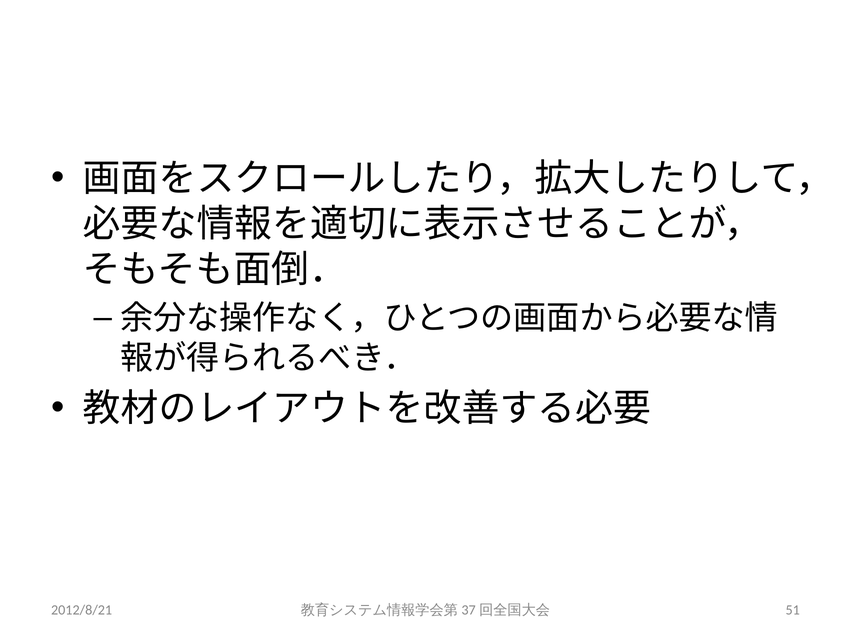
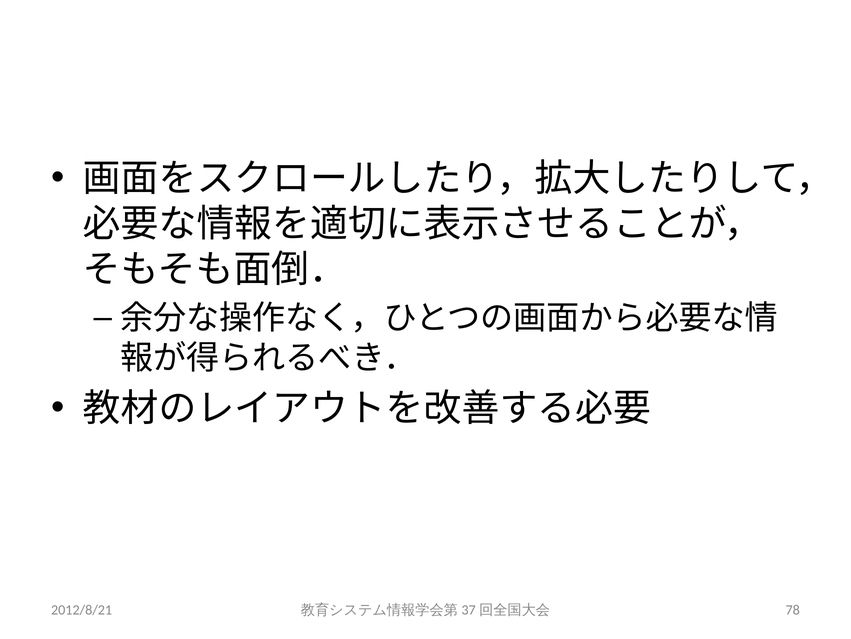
51: 51 -> 78 (793, 609)
